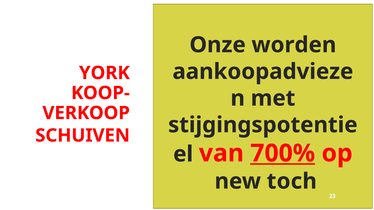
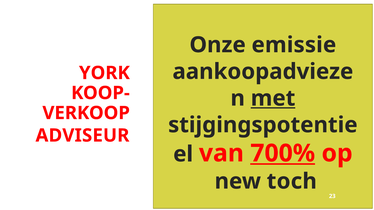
worden: worden -> emissie (294, 45)
met underline: none -> present (273, 98)
SCHUIVEN: SCHUIVEN -> ADVISEUR (82, 136)
